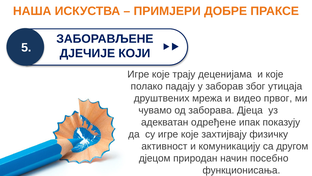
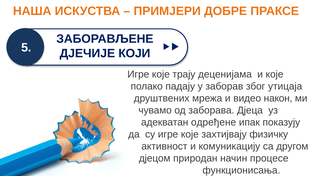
првог: првог -> након (278, 98)
посебно: посебно -> процесе (269, 158)
